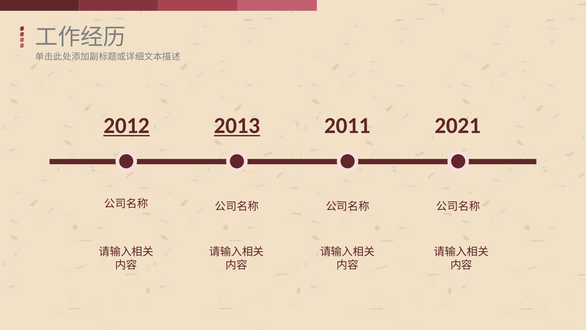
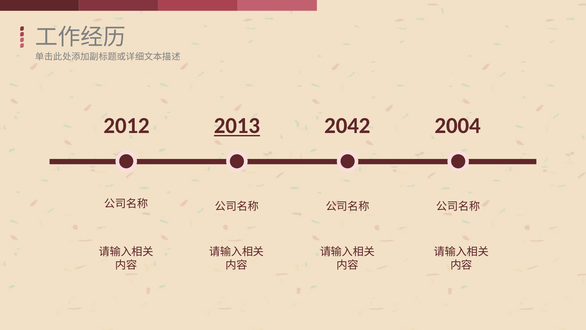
2012 underline: present -> none (127, 126)
2011: 2011 -> 2042 (347, 126)
2021: 2021 -> 2004 (458, 126)
